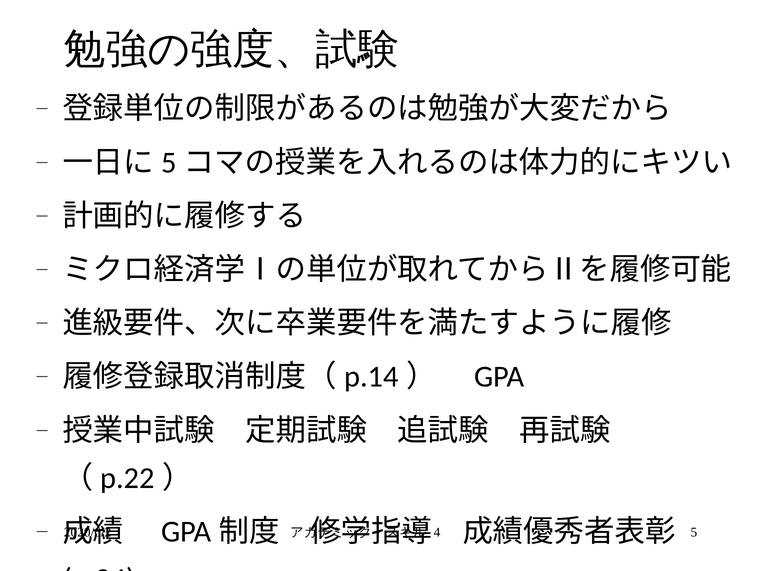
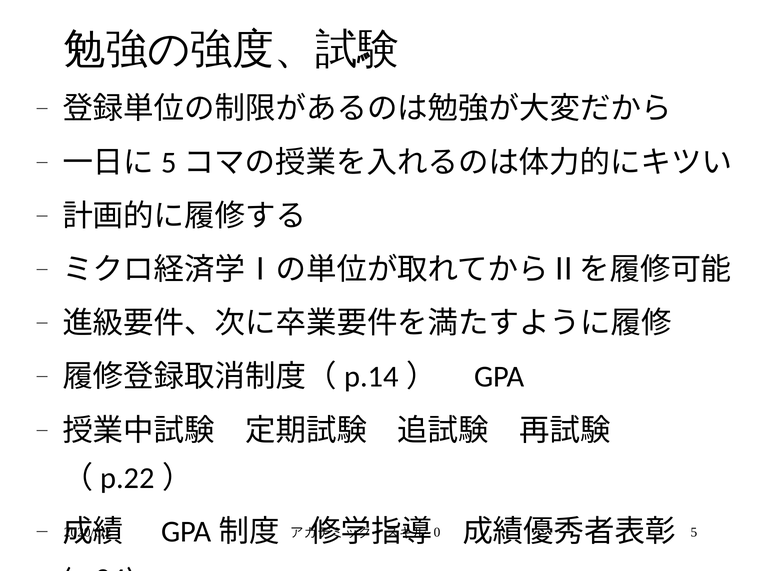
4: 4 -> 0 (437, 532)
